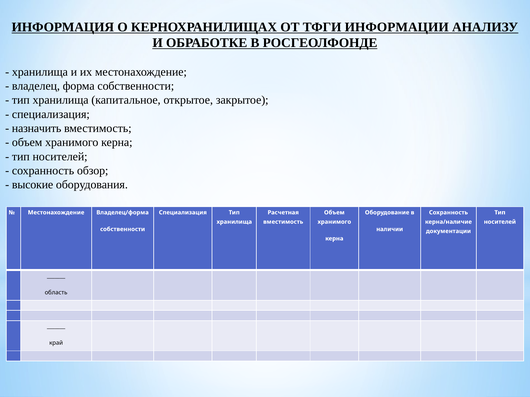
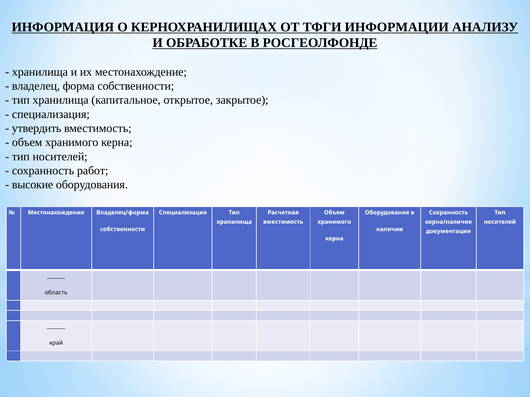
назначить: назначить -> утвердить (37, 128)
обзор: обзор -> работ (93, 171)
